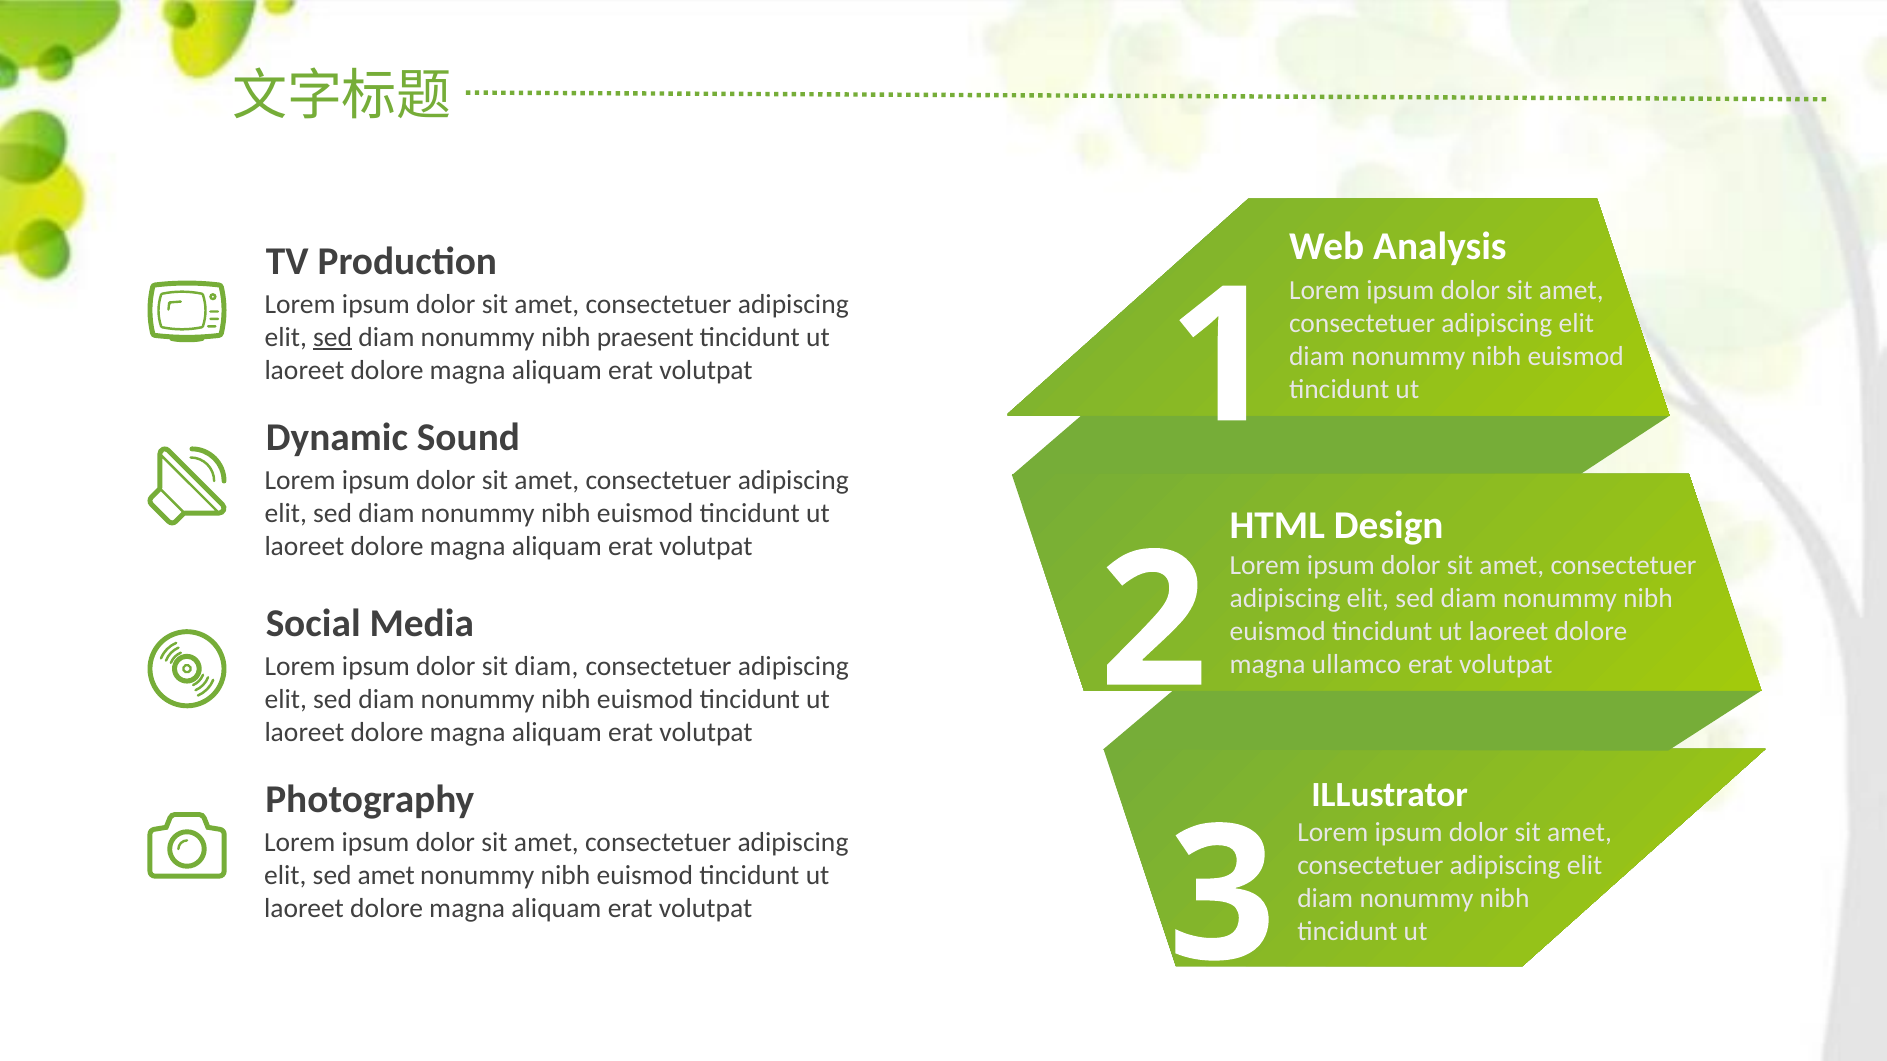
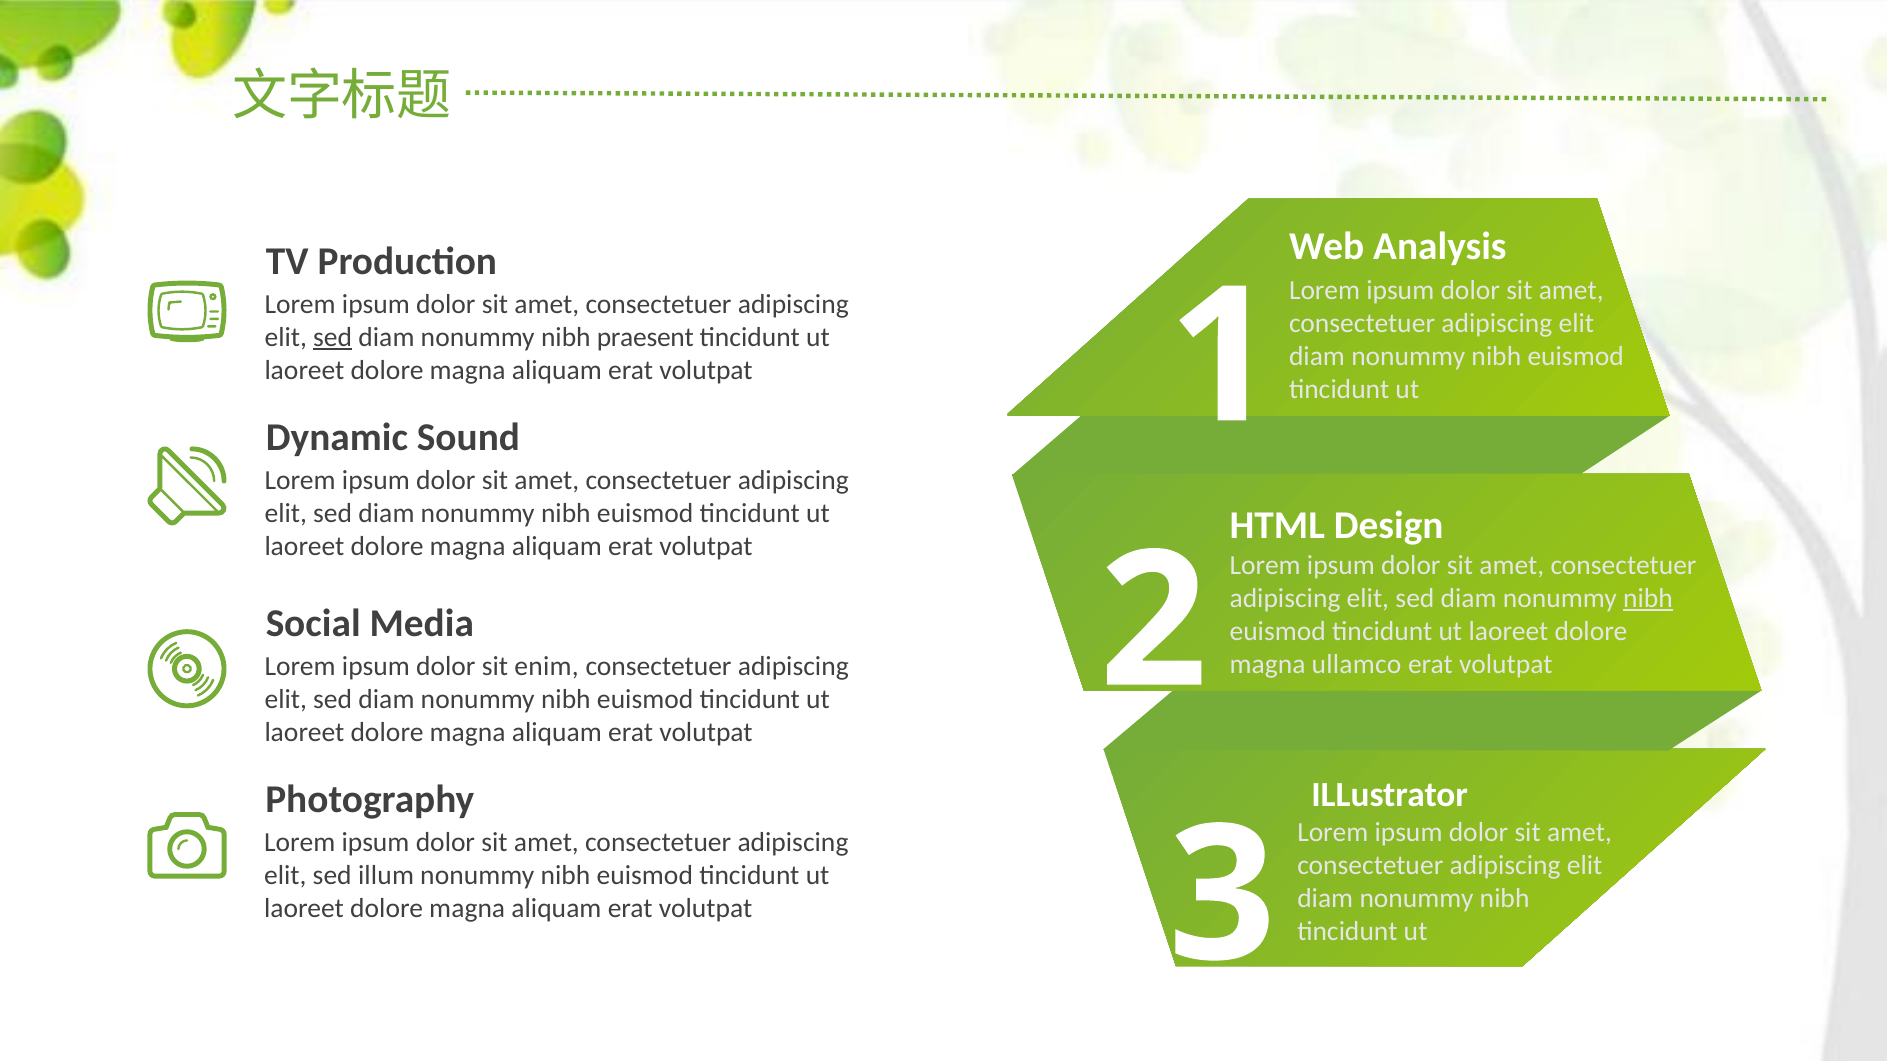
nibh underline: none -> present (1648, 598)
sit diam: diam -> enim (547, 667)
sed amet: amet -> illum (386, 876)
